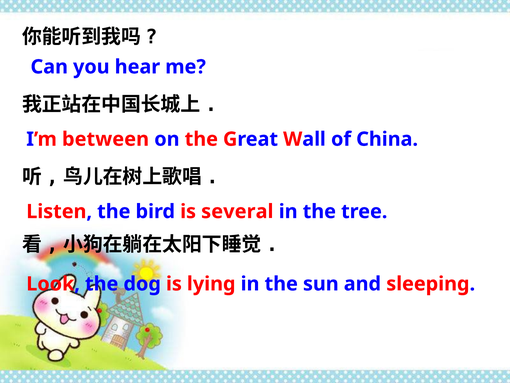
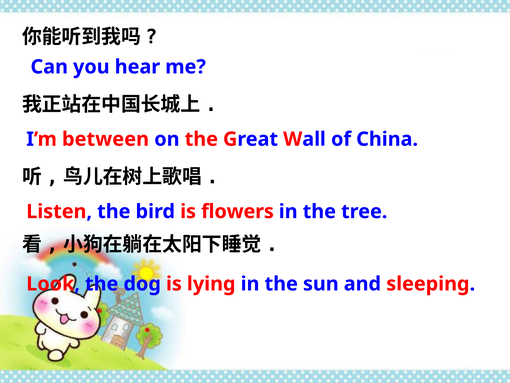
several: several -> flowers (237, 211)
